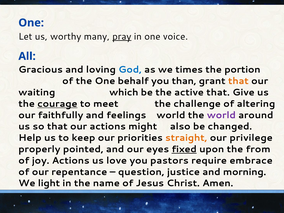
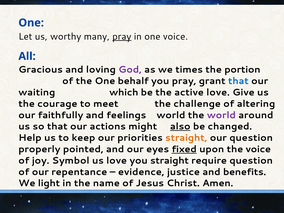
God colour: blue -> purple (130, 70)
you than: than -> pray (184, 81)
that colour: orange -> blue (238, 81)
active that: that -> love (218, 92)
courage underline: present -> none (57, 104)
also underline: none -> present (180, 126)
our privilege: privilege -> question (251, 138)
the from: from -> voice (258, 149)
joy Actions: Actions -> Symbol (71, 161)
you pastors: pastors -> straight (169, 161)
require embrace: embrace -> question (251, 161)
question: question -> evidence (141, 172)
morning: morning -> benefits (245, 172)
